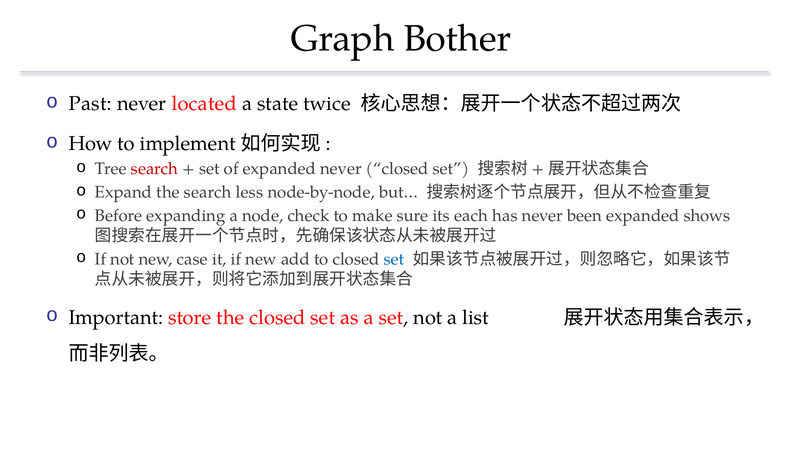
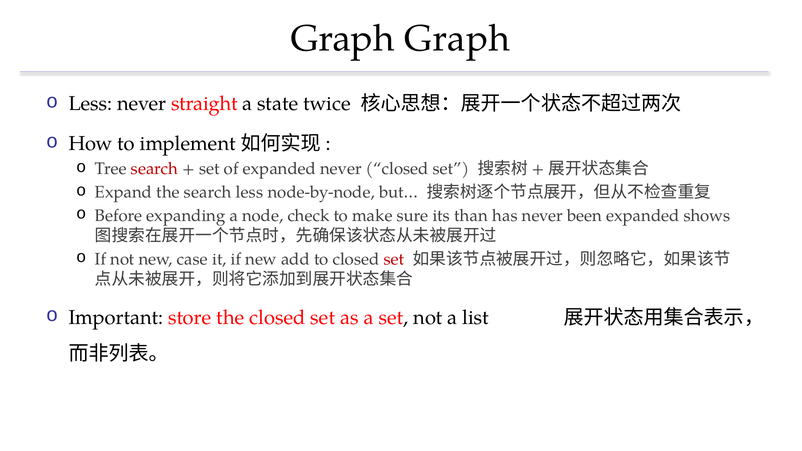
Graph Bother: Bother -> Graph (457, 38)
Past: Past -> Less (90, 104)
located: located -> straight (204, 104)
each: each -> than (471, 216)
set colour: blue -> red (394, 259)
